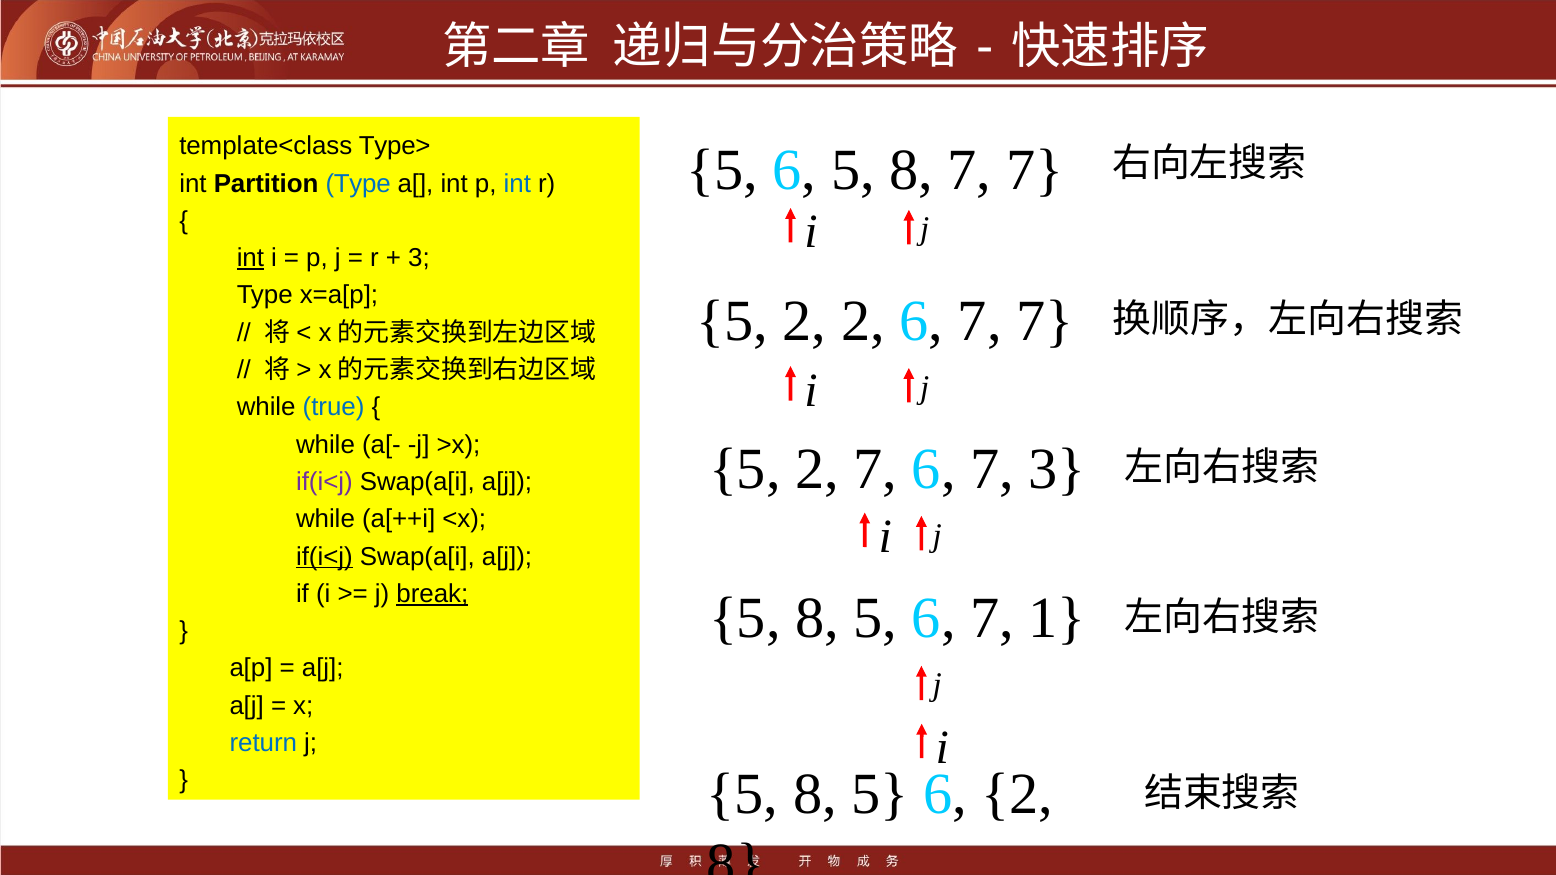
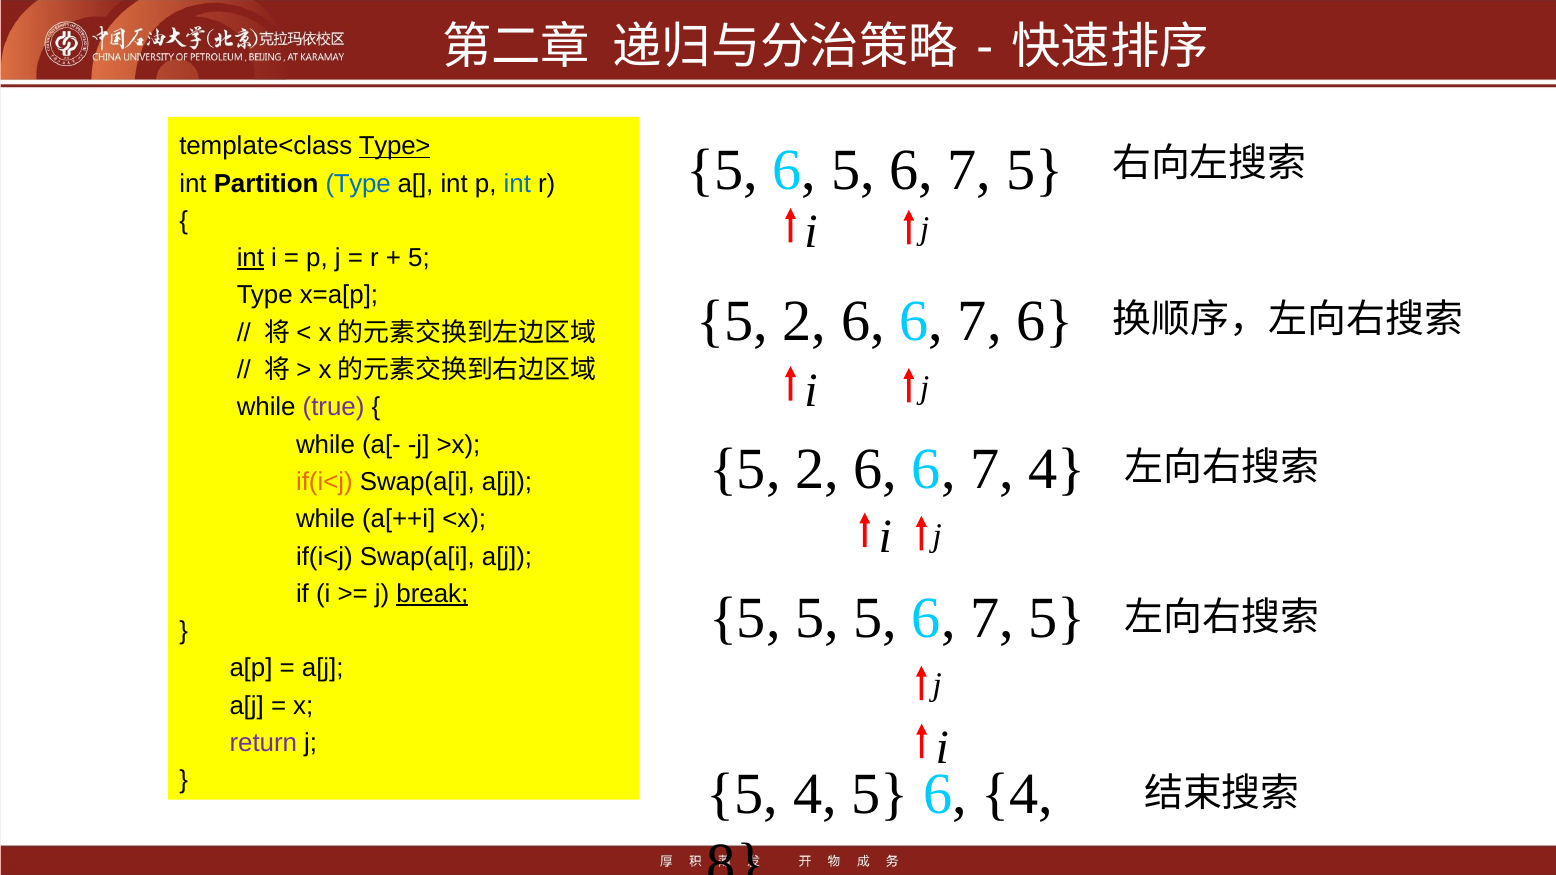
Type> underline: none -> present (395, 146)
6 5 8: 8 -> 6 (911, 170)
7: 7 -> 5 (1035, 170)
3: 3 -> 5 (419, 258)
2: 2 -> 6 (863, 321)
6 7 7: 7 -> 6 (1045, 321)
true colour: blue -> purple (334, 407)
7: 7 -> 6 (876, 469)
7 3: 3 -> 4 (1057, 469)
if(i<j colour: purple -> orange (324, 482)
if(i<j underline: present -> none (324, 557)
8: 8 -> 5 (817, 619)
1: 1 -> 5 (1057, 619)
return colour: blue -> purple (263, 743)
8: 8 -> 4 (815, 795)
6 2: 2 -> 4 (1017, 795)
